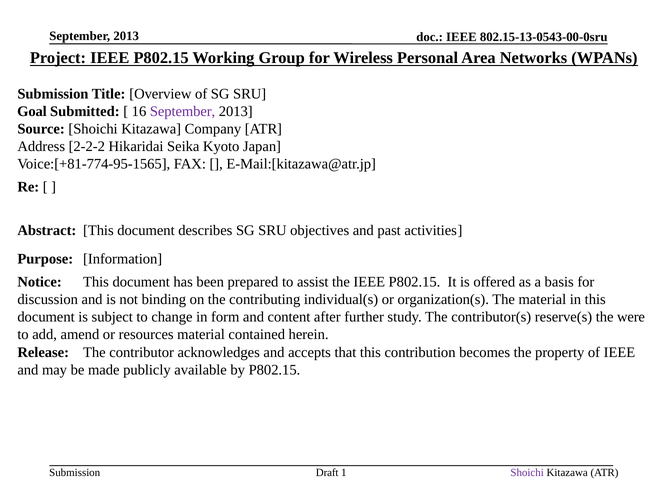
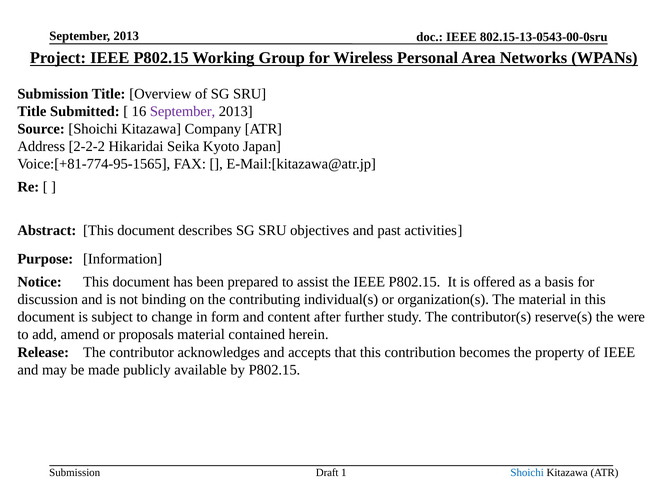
Goal: Goal -> Title (32, 112)
resources: resources -> proposals (146, 334)
Shoichi colour: purple -> blue (527, 473)
